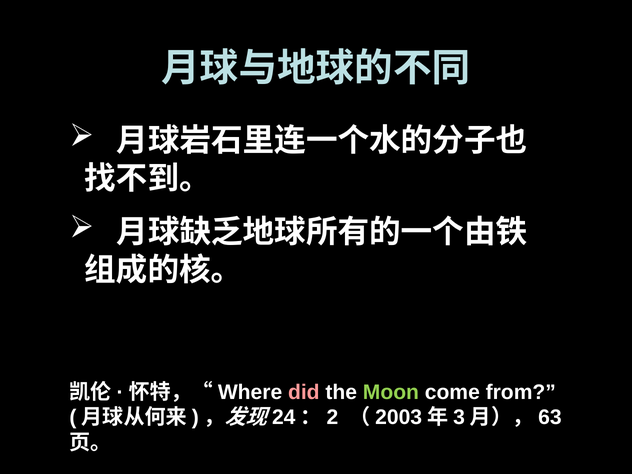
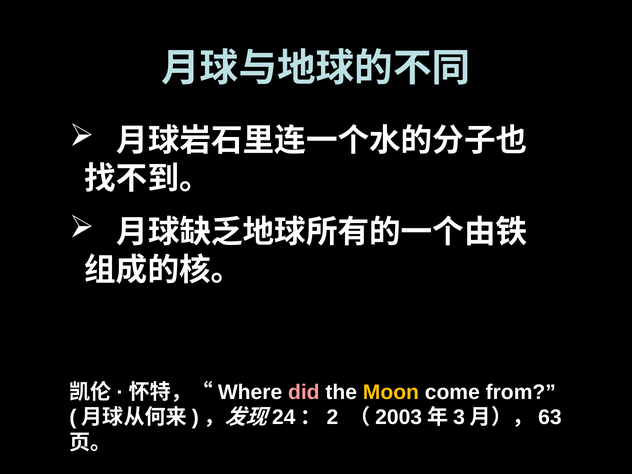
Moon colour: light green -> yellow (391, 392)
